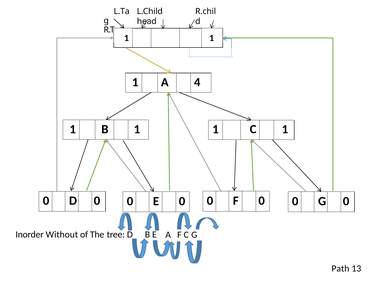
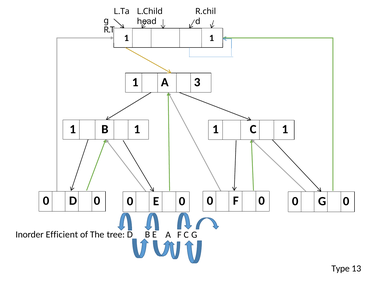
4: 4 -> 3 (197, 82)
Without: Without -> Efficient (62, 235)
Path: Path -> Type (341, 269)
